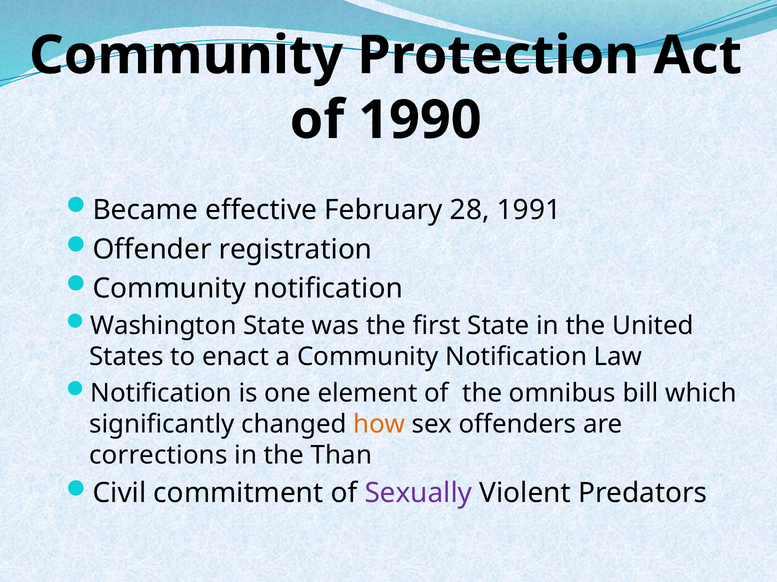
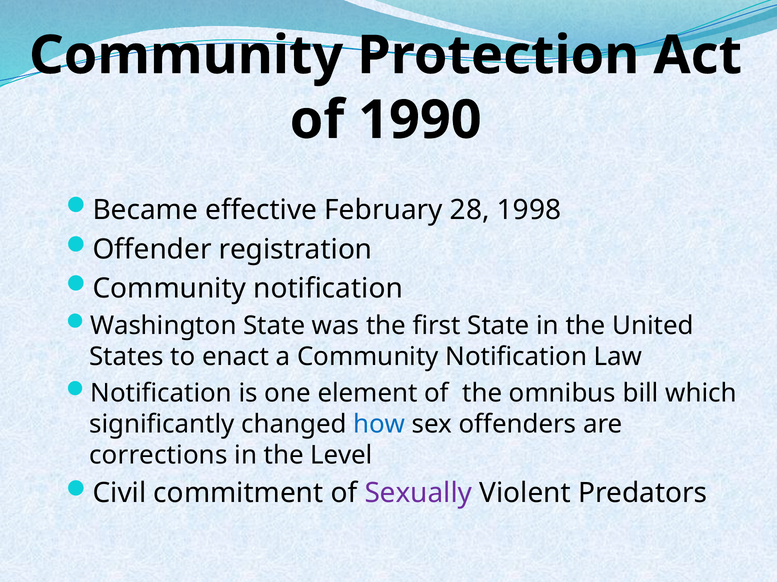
1991: 1991 -> 1998 (529, 210)
how colour: orange -> blue (379, 425)
Than: Than -> Level (342, 456)
